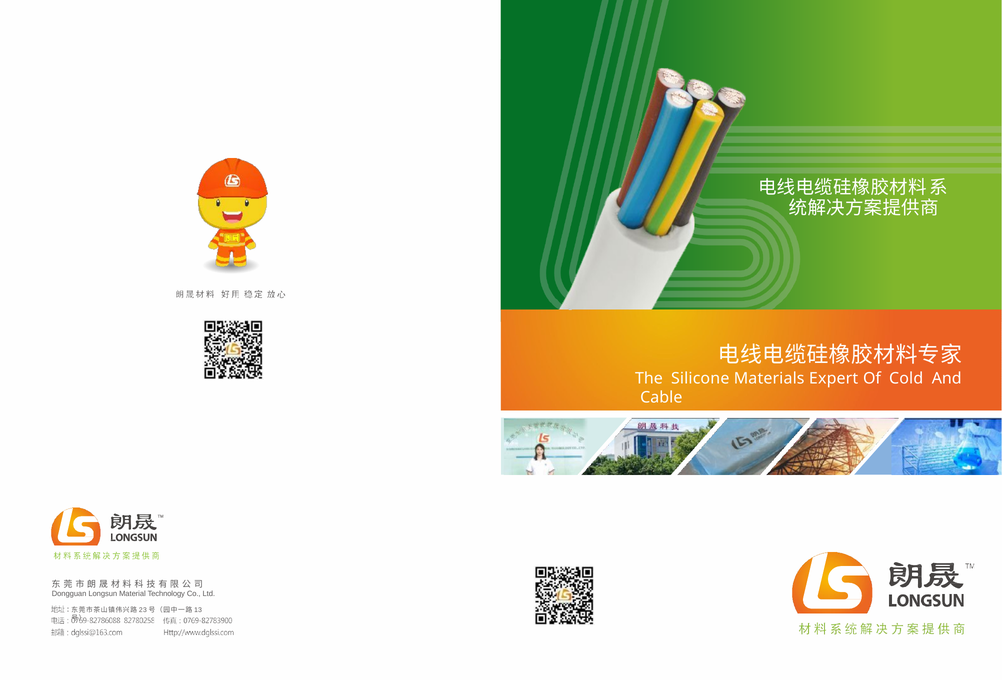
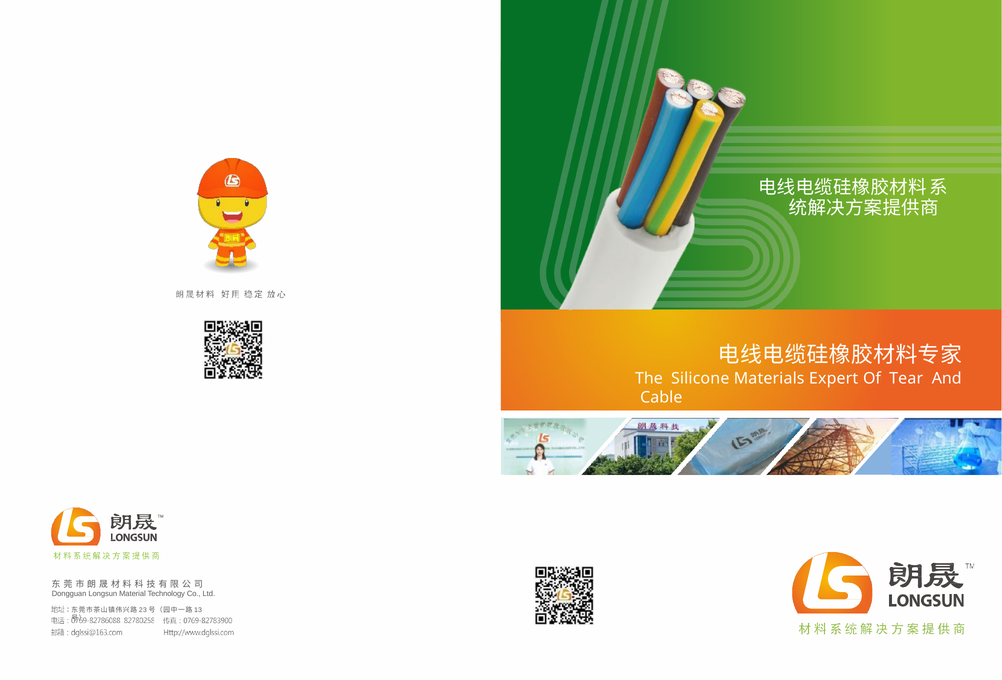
Cold: Cold -> Tear (906, 378)
